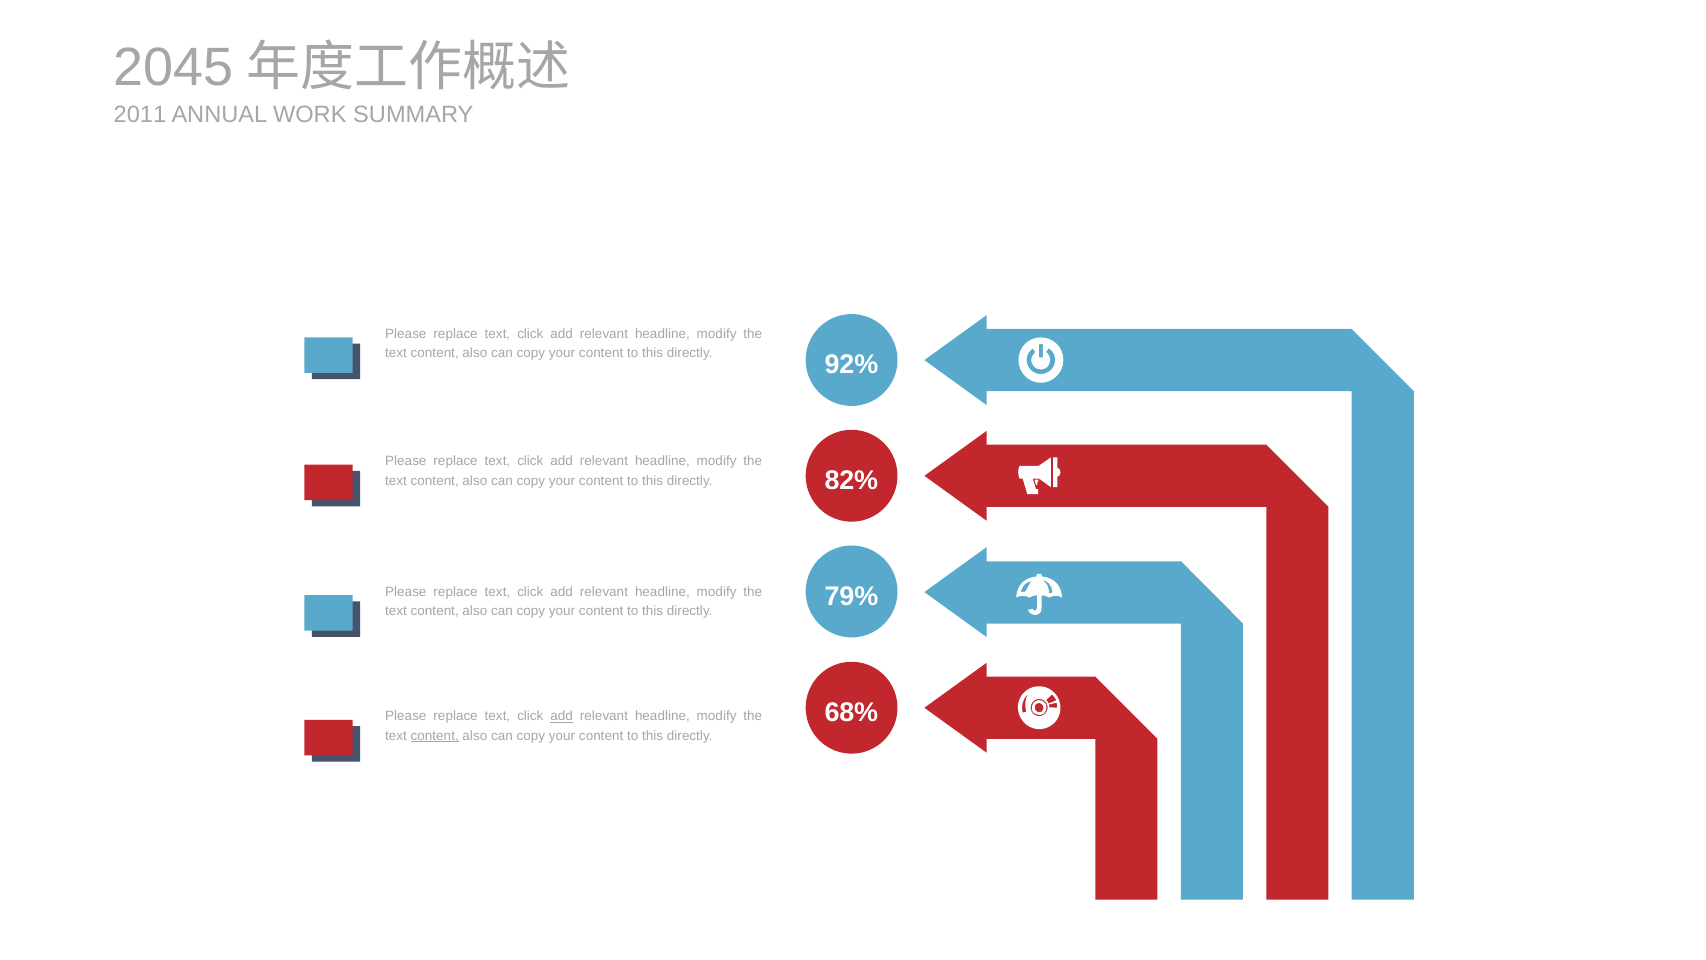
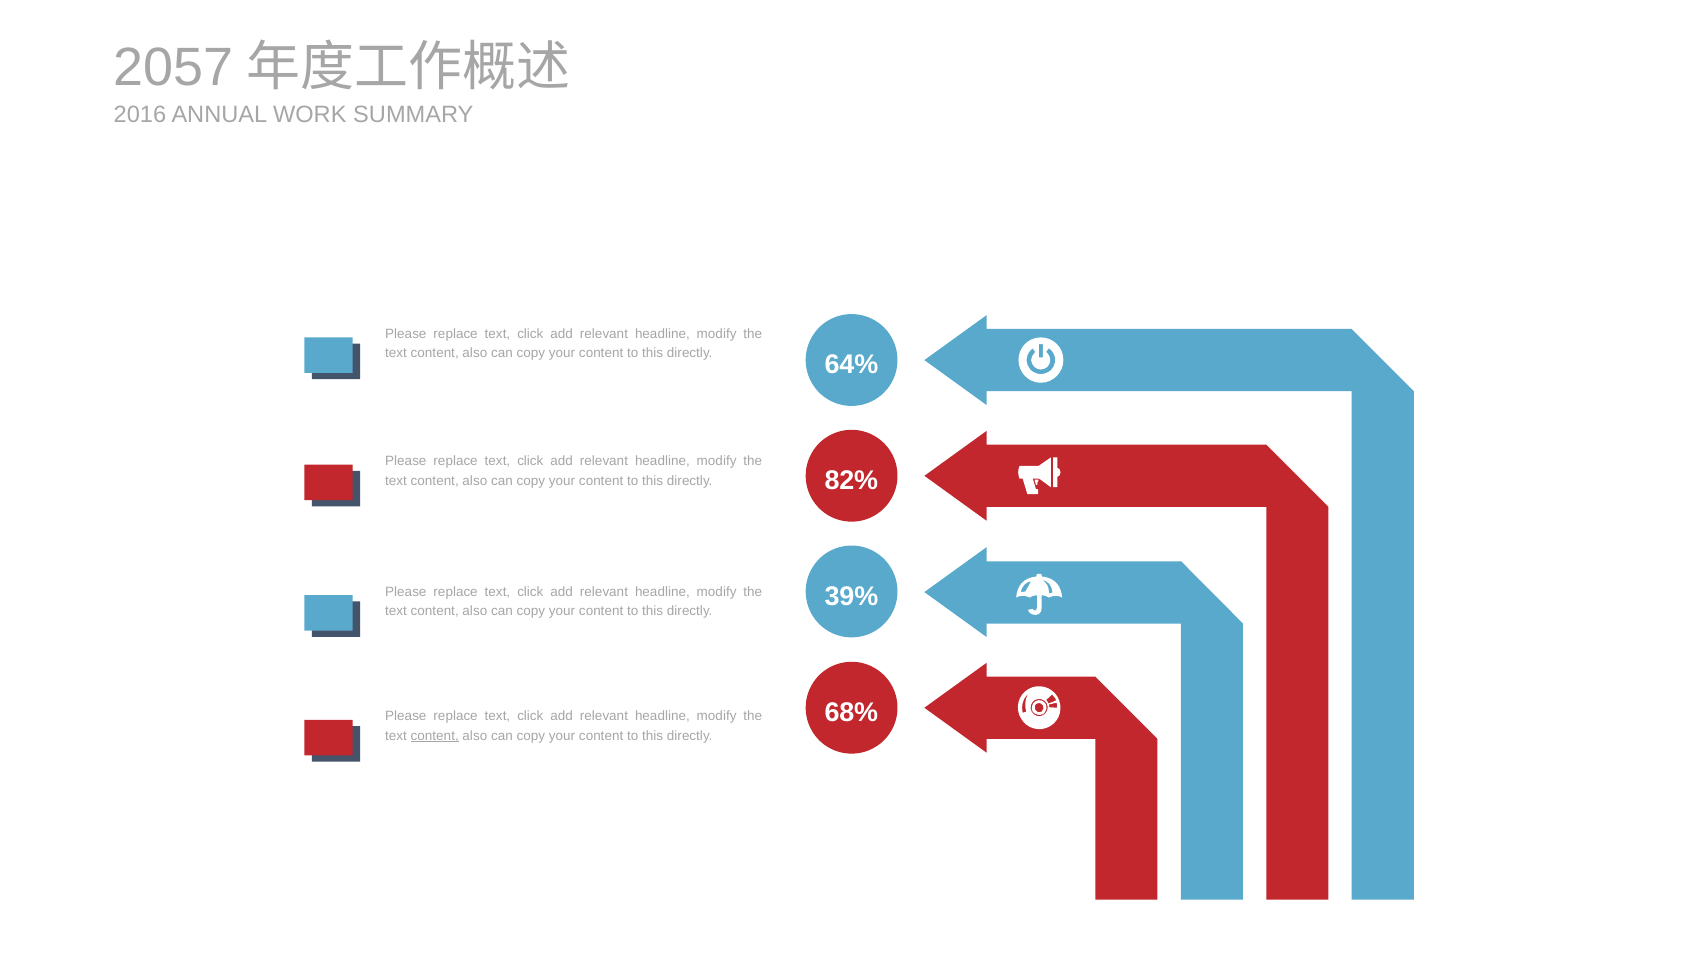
2045: 2045 -> 2057 (174, 67)
2011: 2011 -> 2016 (140, 114)
92%: 92% -> 64% (851, 365)
79%: 79% -> 39% (851, 596)
add underline: present -> none (562, 716)
